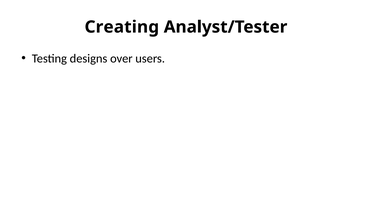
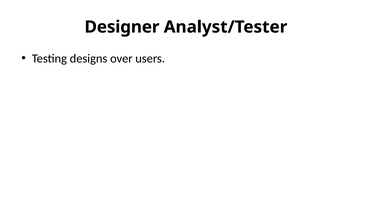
Creating: Creating -> Designer (122, 27)
